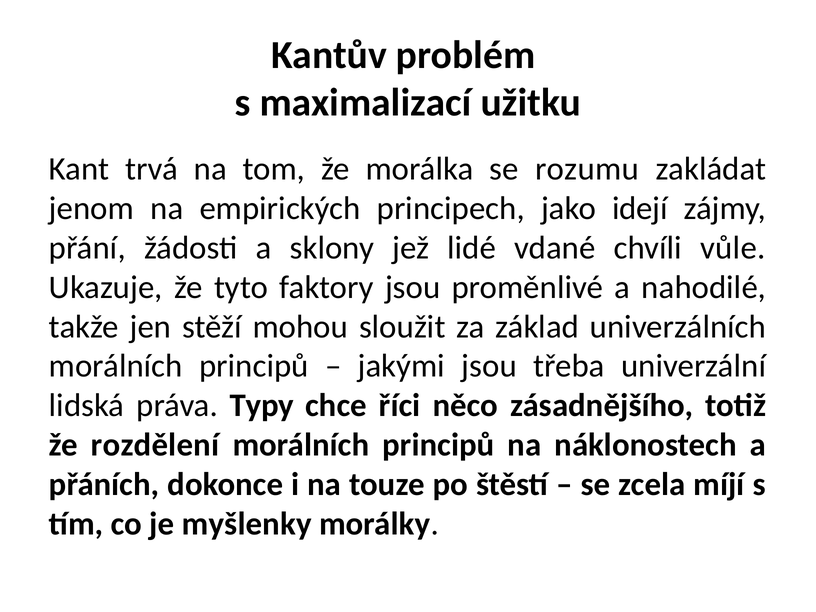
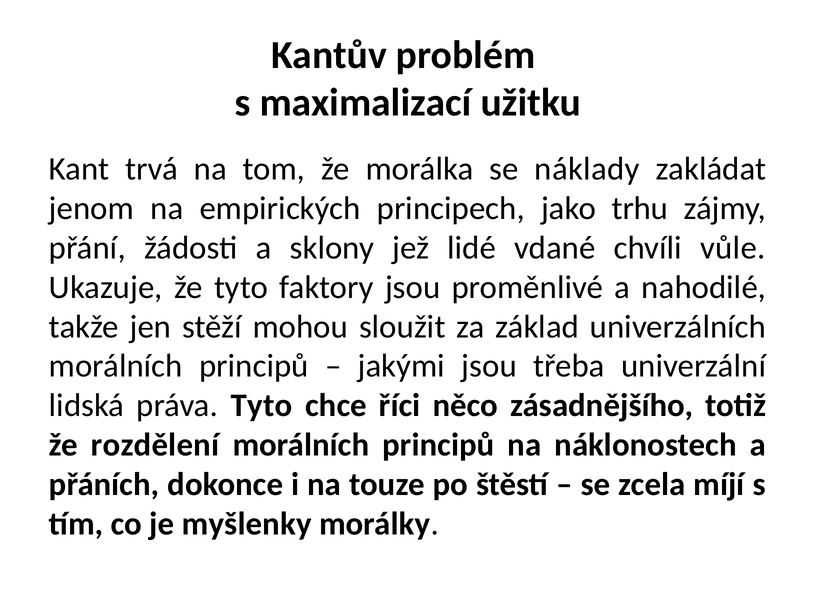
rozumu: rozumu -> náklady (587, 169)
idejí: idejí -> trhu (640, 208)
práva Typy: Typy -> Tyto (262, 406)
